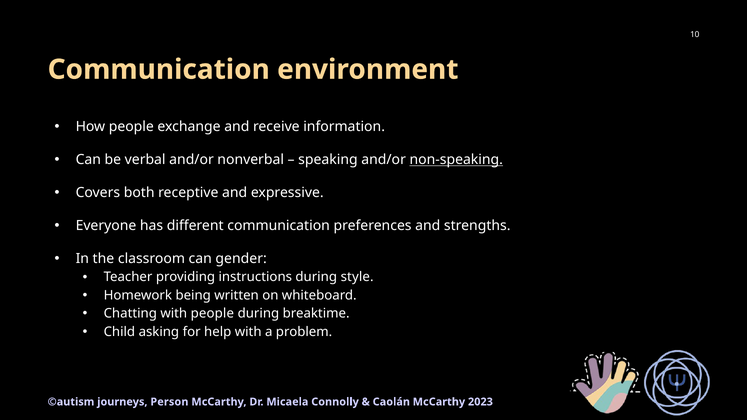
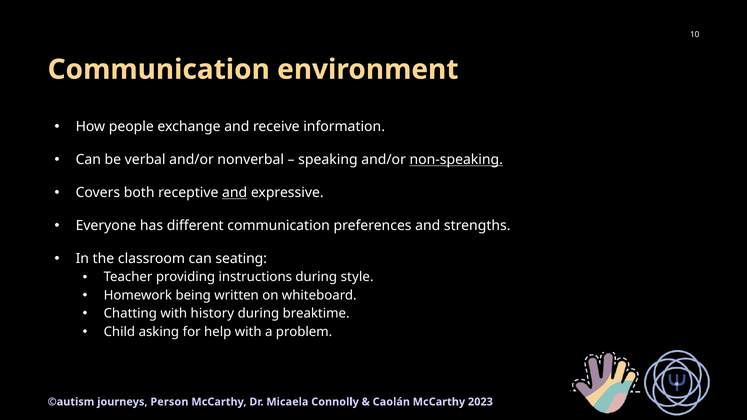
and underline: none -> present (235, 193)
gender: gender -> seating (241, 259)
with people: people -> history (212, 314)
